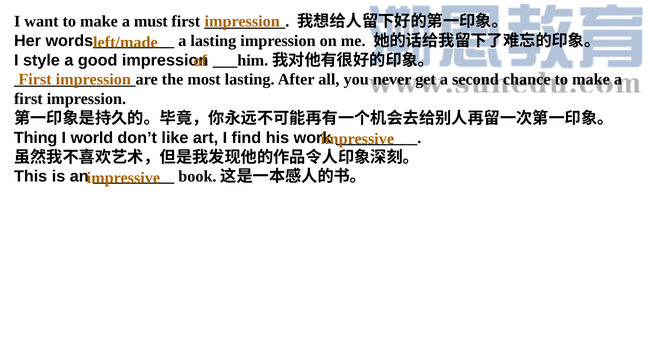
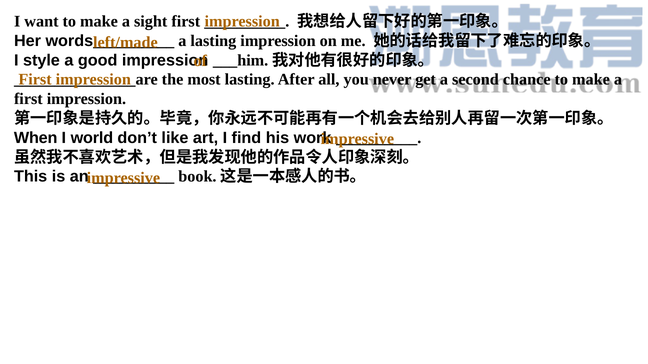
must: must -> sight (151, 21)
Thing: Thing -> When (36, 138)
